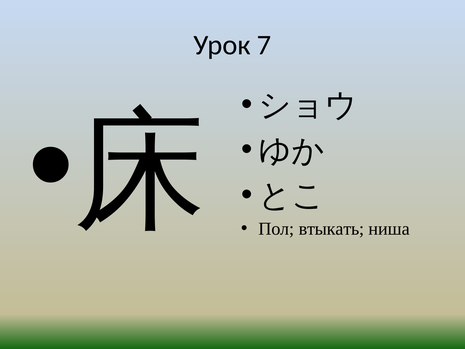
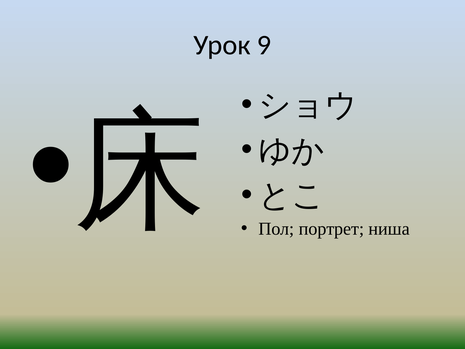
7: 7 -> 9 (264, 45)
втыкать: втыкать -> портрет (331, 229)
